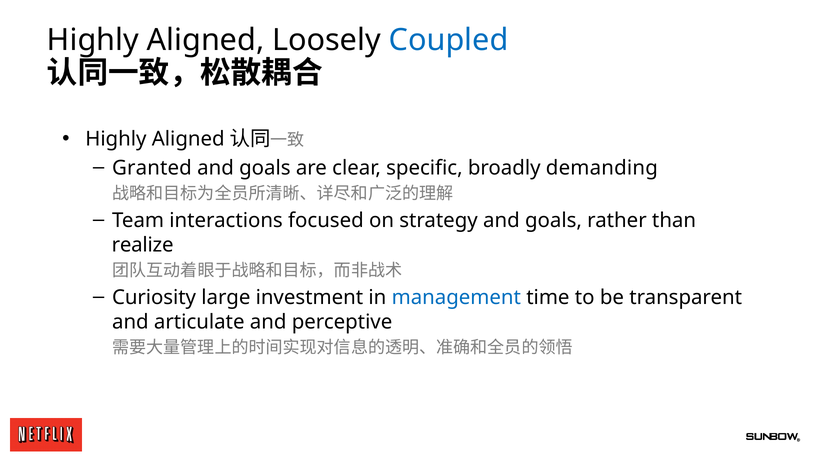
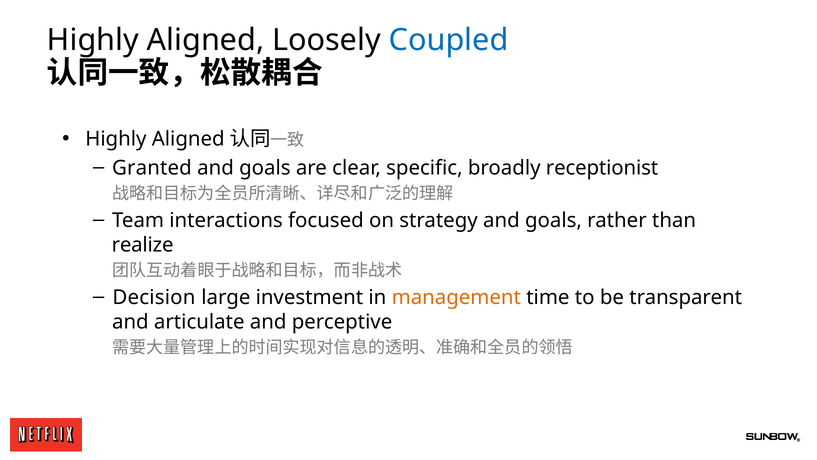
demanding: demanding -> receptionist (602, 168)
Curiosity: Curiosity -> Decision (154, 297)
management colour: blue -> orange (456, 297)
